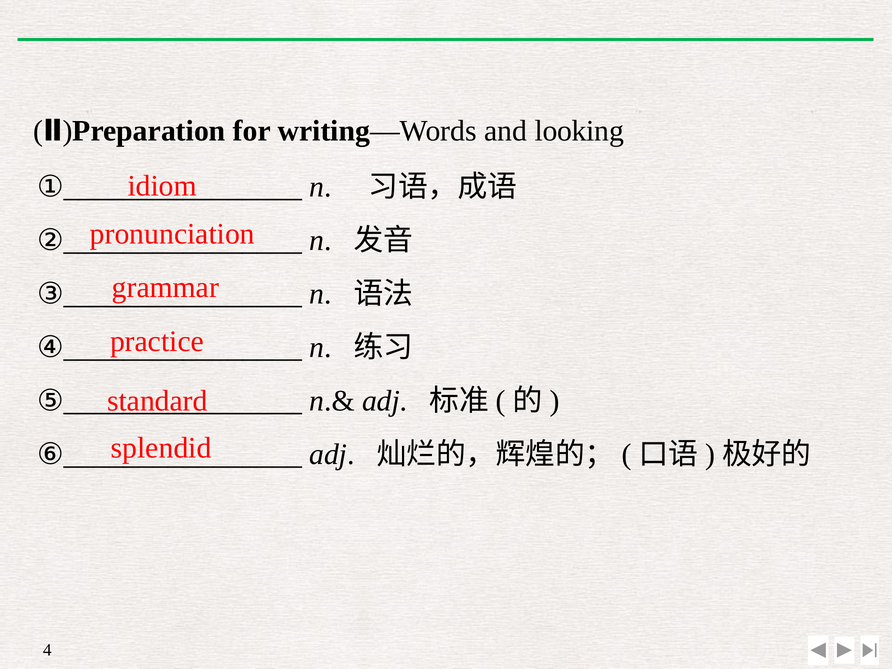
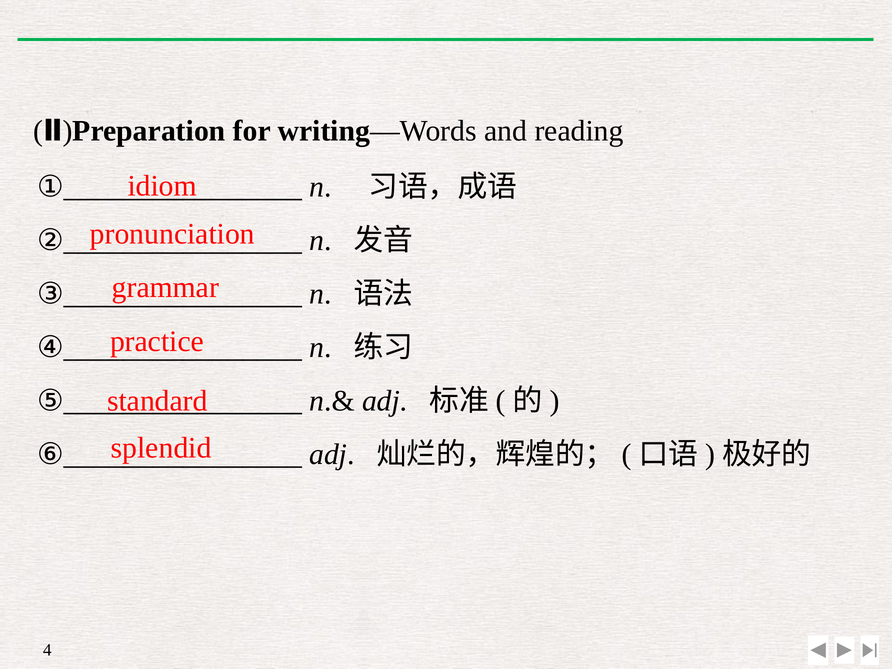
looking: looking -> reading (579, 131)
